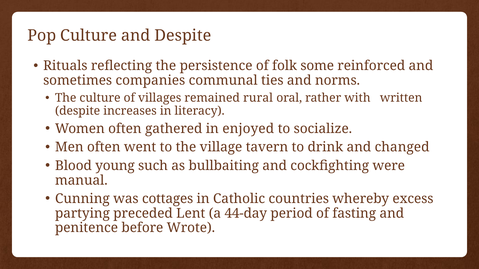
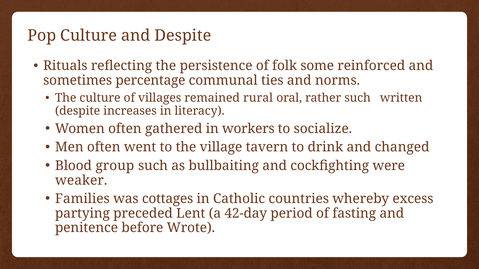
companies: companies -> percentage (150, 80)
rather with: with -> such (358, 98)
enjoyed: enjoyed -> workers (248, 129)
young: young -> group (115, 166)
manual: manual -> weaker (81, 181)
Cunning: Cunning -> Families (82, 199)
44-day: 44-day -> 42-day (246, 214)
